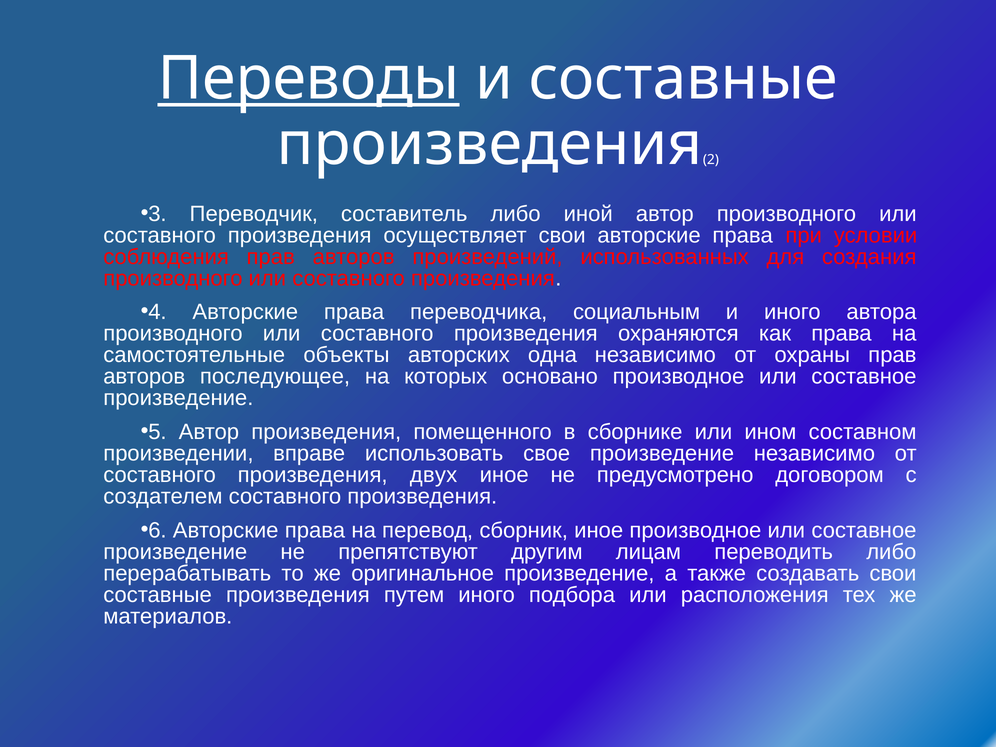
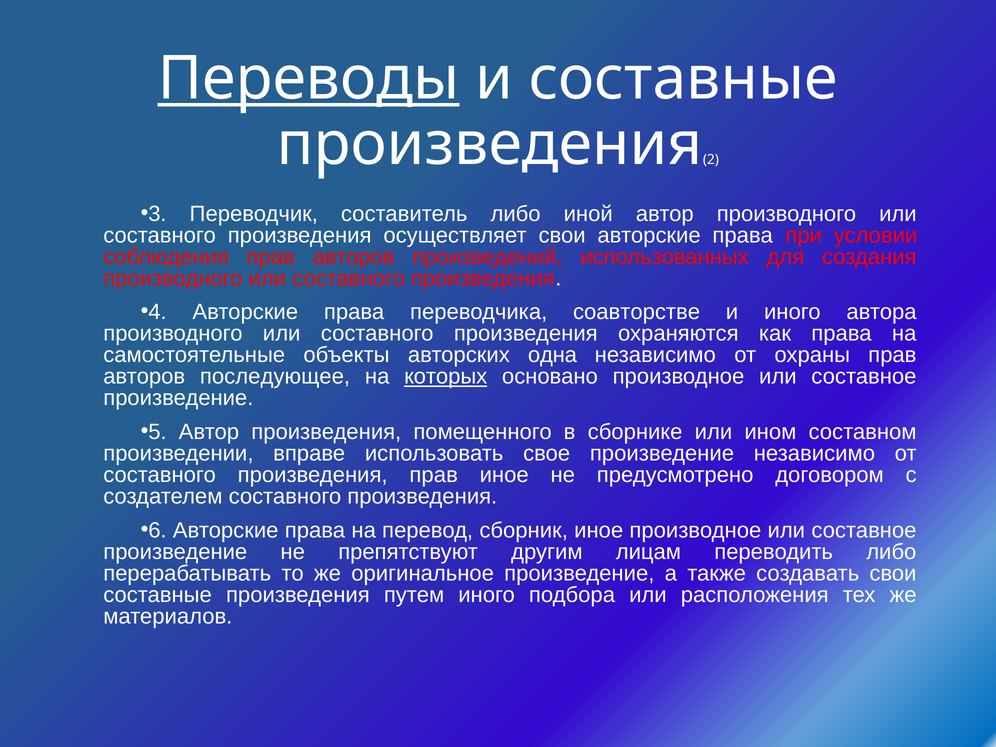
социальным: социальным -> соавторстве (637, 312)
которых underline: none -> present (446, 377)
произведения двух: двух -> прав (434, 475)
